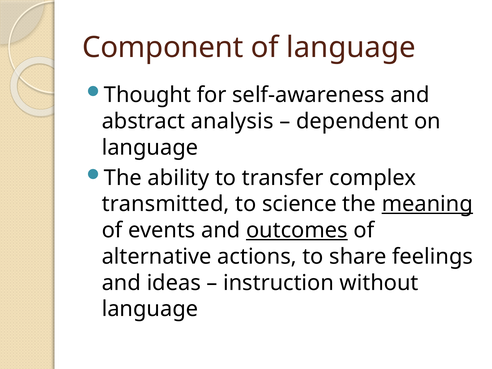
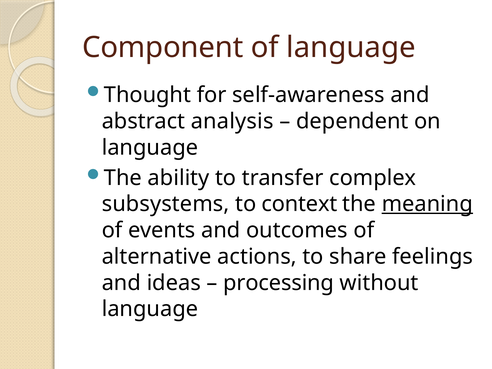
transmitted: transmitted -> subsystems (166, 204)
science: science -> context (299, 204)
outcomes underline: present -> none (297, 230)
instruction: instruction -> processing (279, 283)
